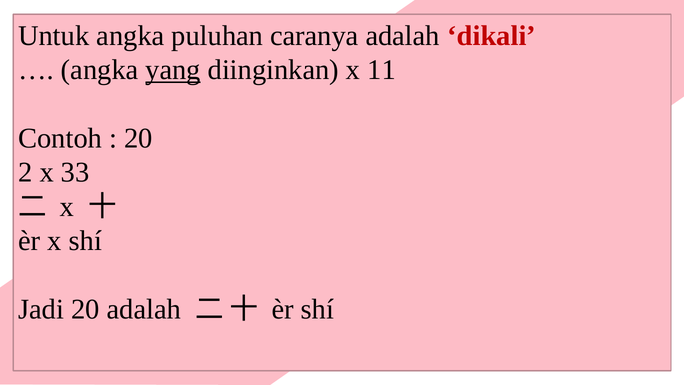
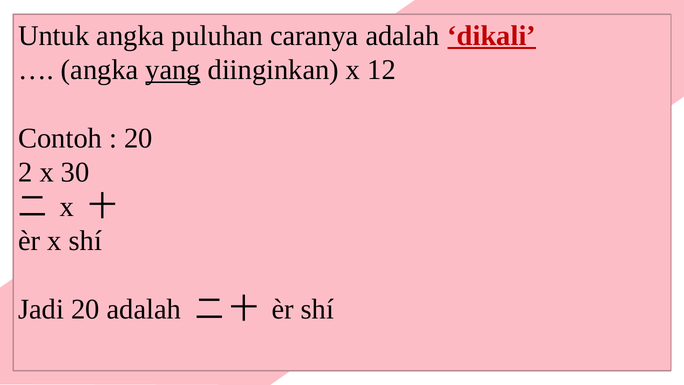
dikali underline: none -> present (492, 36)
11: 11 -> 12 (382, 70)
33: 33 -> 30 (75, 172)
